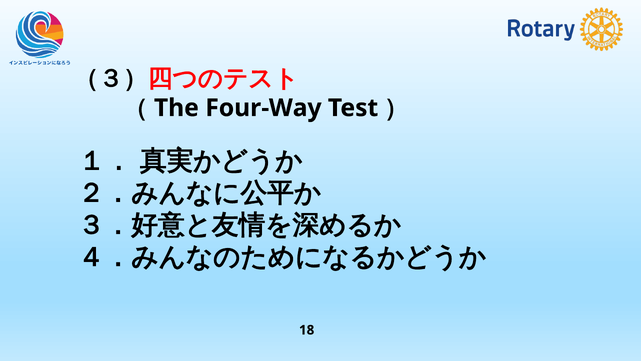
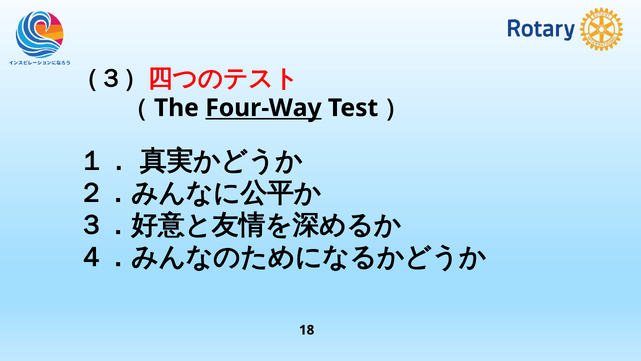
Four-Way underline: none -> present (263, 108)
